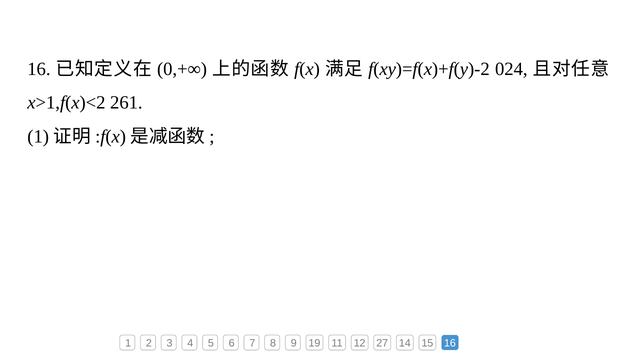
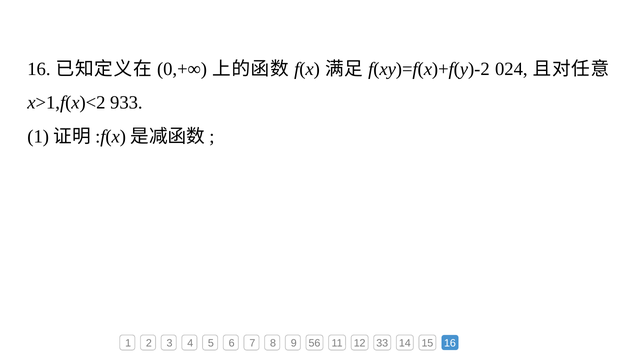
261: 261 -> 933 (126, 103)
19: 19 -> 56 (315, 343)
27: 27 -> 33 (382, 343)
